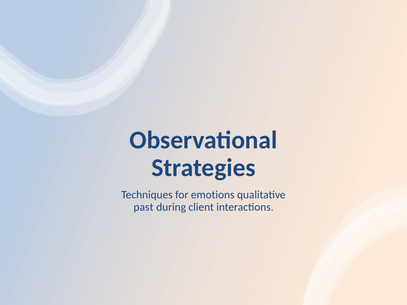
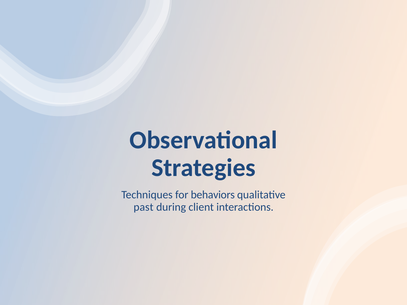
emotions: emotions -> behaviors (213, 195)
